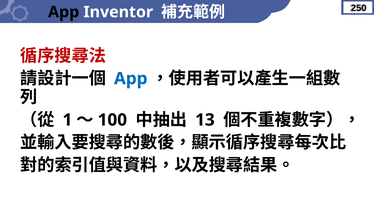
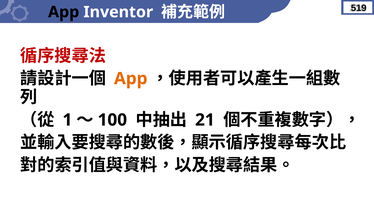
250: 250 -> 519 (359, 8)
App colour: blue -> orange (131, 79)
13: 13 -> 21 (205, 120)
